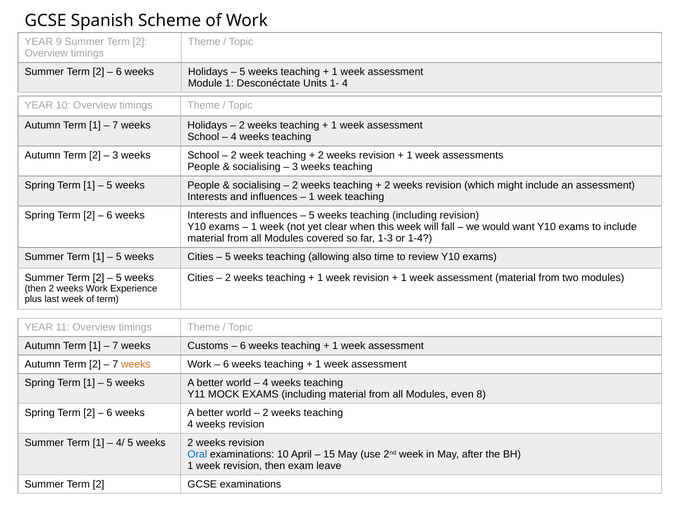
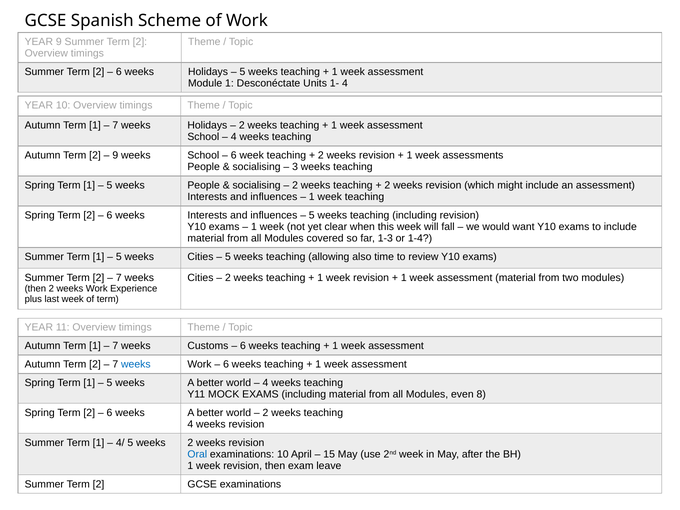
3: 3 -> 9 (115, 155)
2: 2 -> 6 (234, 155)
5: 5 -> 7 (119, 278)
weeks colour: orange -> blue (136, 364)
